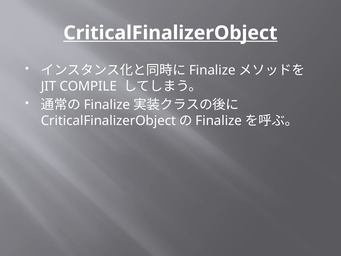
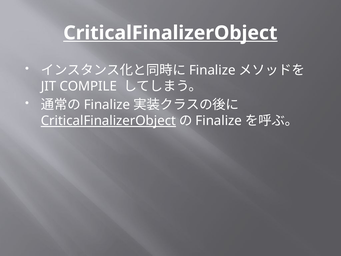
CriticalFinalizerObject underline: none -> present (108, 121)
